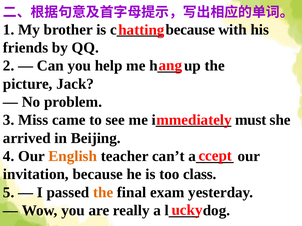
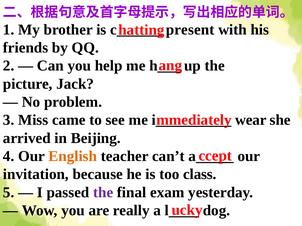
because: because -> present (190, 30)
must: must -> wear (251, 120)
the colour: orange -> purple (103, 193)
